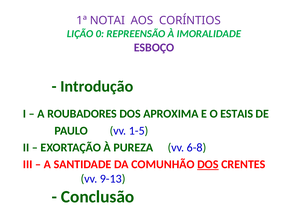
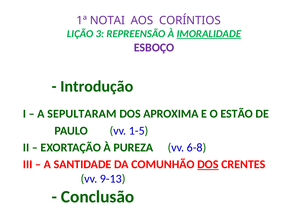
0: 0 -> 3 (100, 34)
IMORALIDADE underline: none -> present (209, 34)
ROUBADORES: ROUBADORES -> SEPULTARAM (82, 114)
ESTAIS: ESTAIS -> ESTÃO (237, 114)
